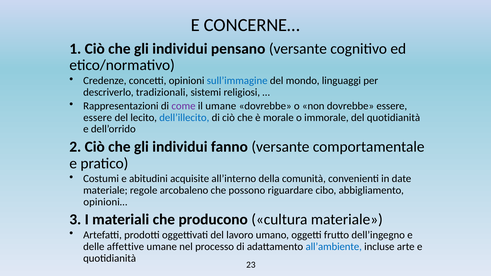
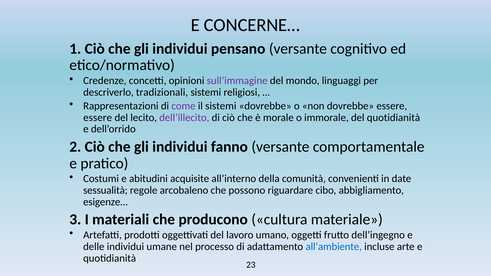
sull’immagine colour: blue -> purple (237, 81)
il umane: umane -> sistemi (221, 106)
dell’illecito colour: blue -> purple (184, 118)
materiale: materiale -> sessualità (105, 190)
opinioni…: opinioni… -> esigenze… (105, 202)
delle affettive: affettive -> individui (125, 247)
